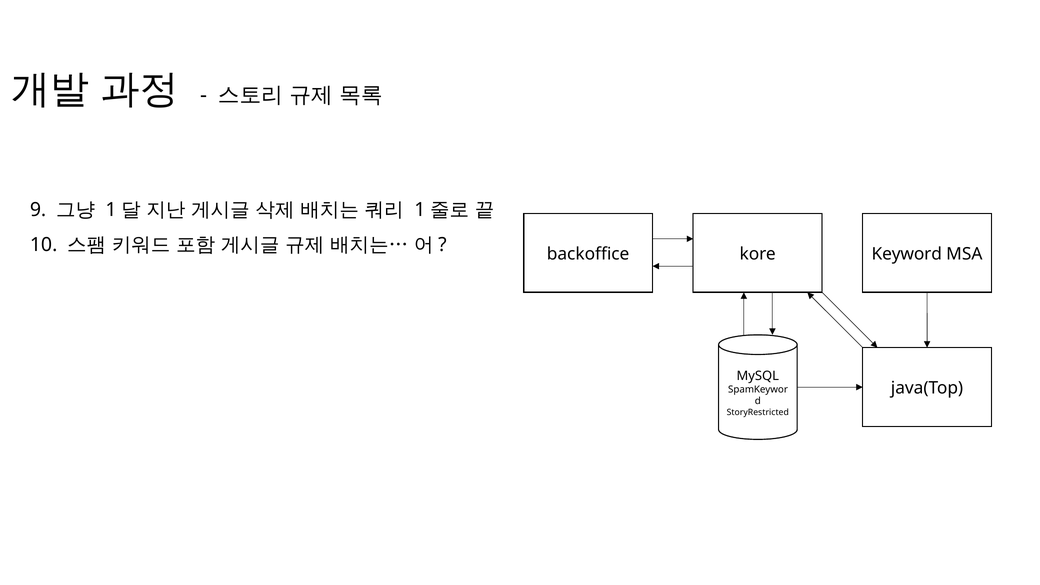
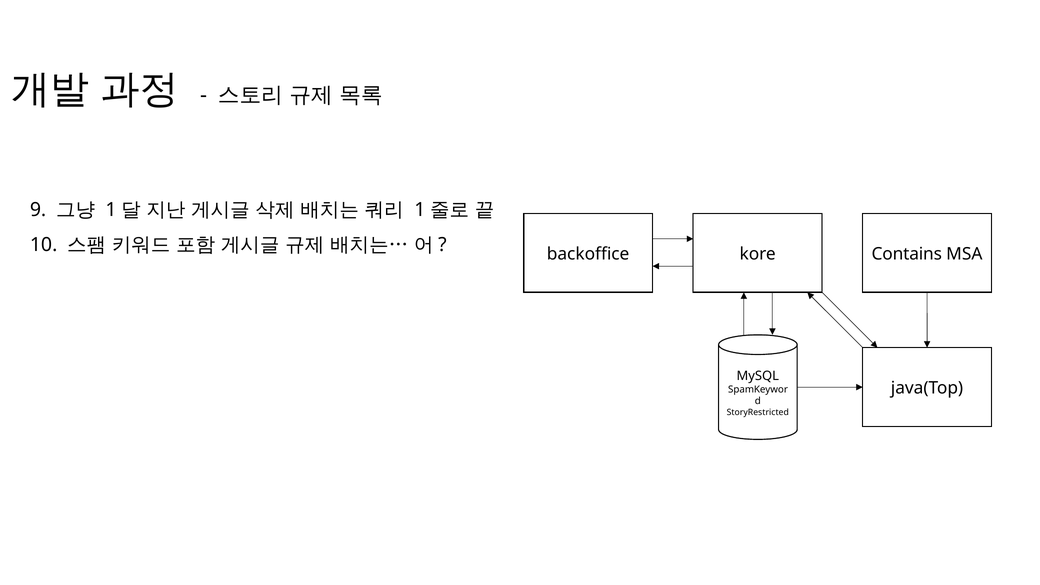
Keyword: Keyword -> Contains (907, 254)
